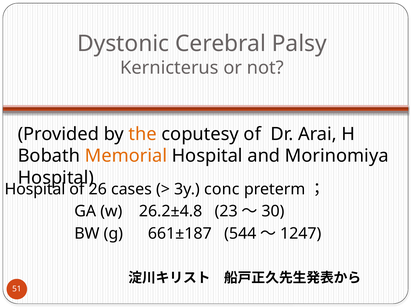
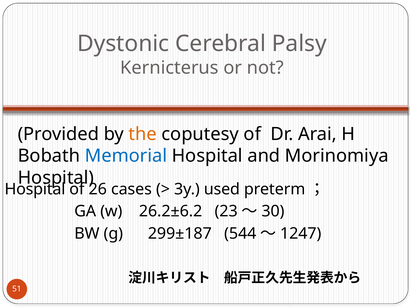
Memorial colour: orange -> blue (126, 156)
conc: conc -> used (222, 189)
26.2±4.8: 26.2±4.8 -> 26.2±6.2 (171, 211)
661±187: 661±187 -> 299±187 (180, 234)
